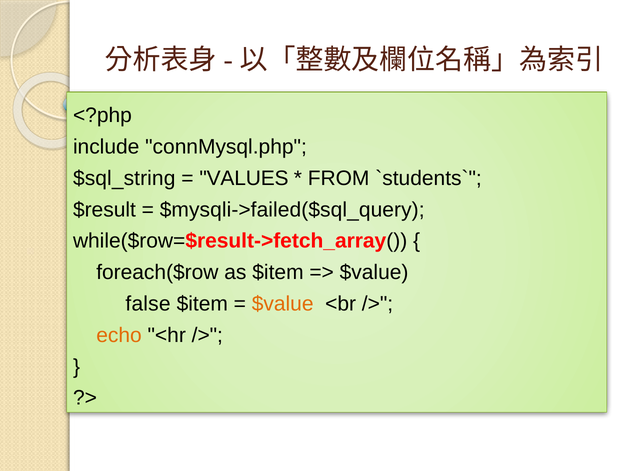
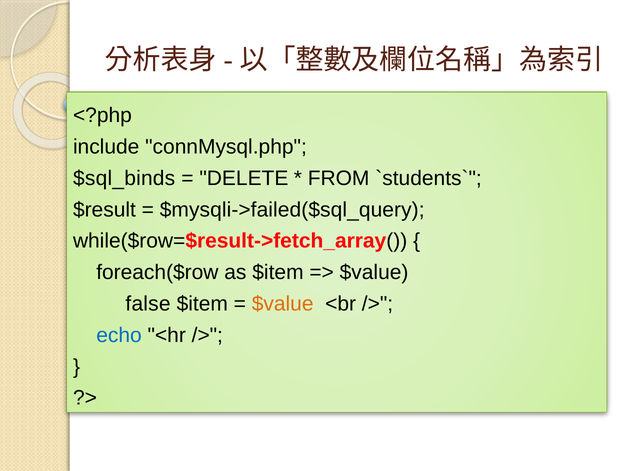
$sql_string: $sql_string -> $sql_binds (124, 179)
VALUES: VALUES -> DELETE (244, 179)
echo colour: orange -> blue (119, 336)
